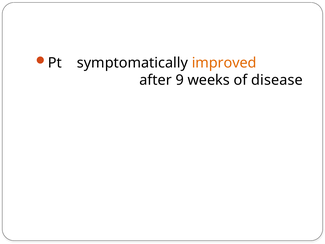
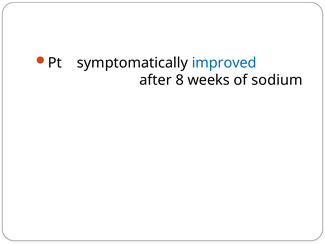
improved colour: orange -> blue (224, 63)
9: 9 -> 8 (180, 80)
disease: disease -> sodium (277, 80)
